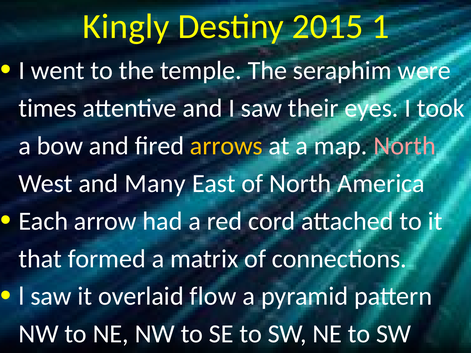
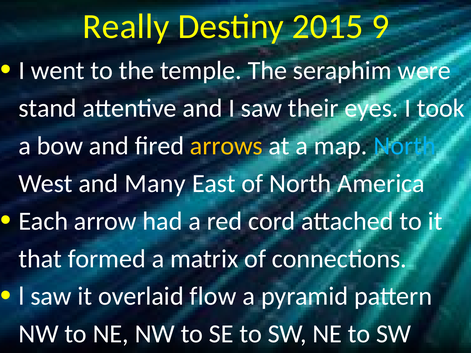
Kingly: Kingly -> Really (126, 27)
1: 1 -> 9 (380, 27)
times: times -> stand (48, 108)
North colour: pink -> light blue (405, 146)
